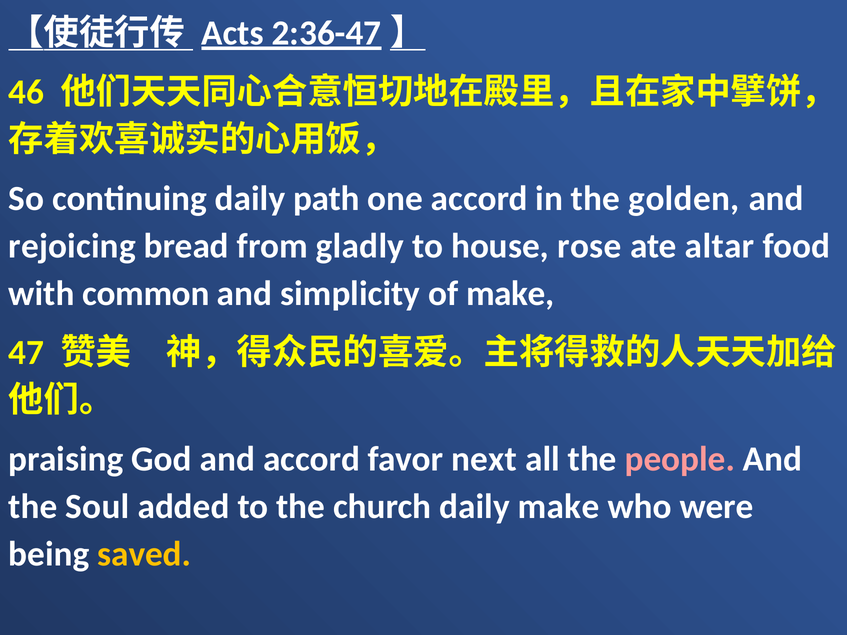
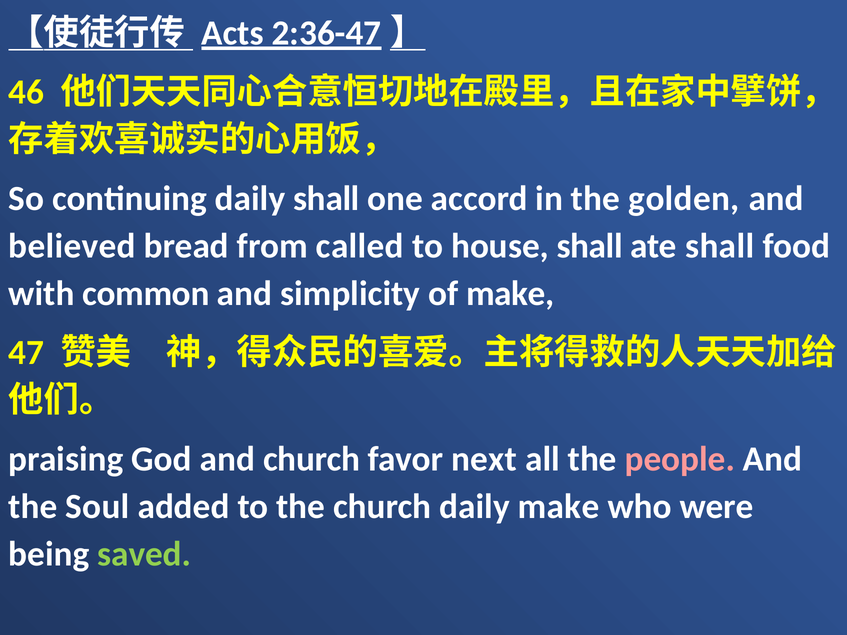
daily path: path -> shall (326, 199)
rejoicing: rejoicing -> believed (72, 246)
gladly: gladly -> called (360, 246)
house rose: rose -> shall (590, 246)
ate altar: altar -> shall (720, 246)
and accord: accord -> church (312, 459)
saved colour: yellow -> light green (144, 554)
